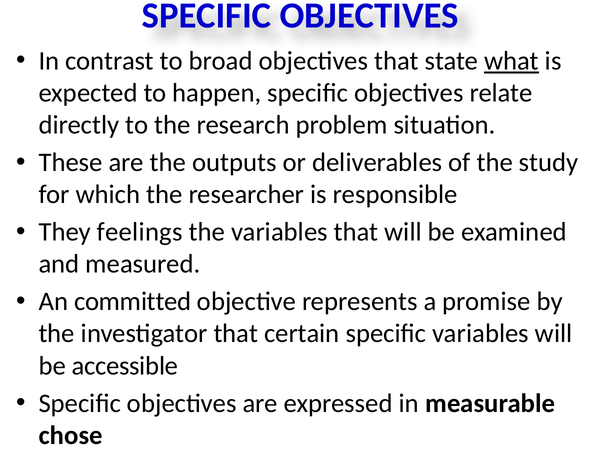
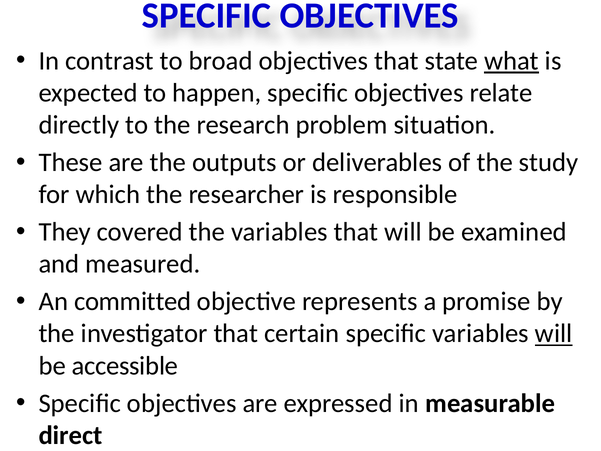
feelings: feelings -> covered (140, 232)
will underline: none -> present (554, 333)
chose: chose -> direct (71, 435)
